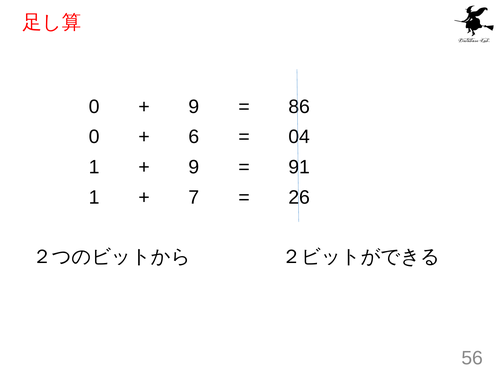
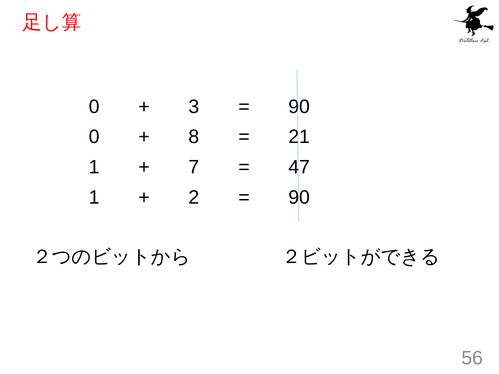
9: 9 -> 3 (194, 107)
86: 86 -> 90 (299, 107)
6: 6 -> 8 (194, 137)
04: 04 -> 21 (299, 137)
9: 9 -> 7 (194, 167)
91: 91 -> 47 (299, 167)
7: 7 -> 2 (194, 197)
26: 26 -> 90 (299, 197)
